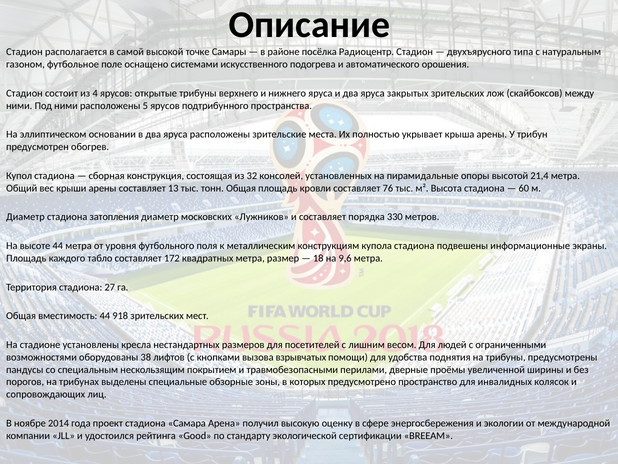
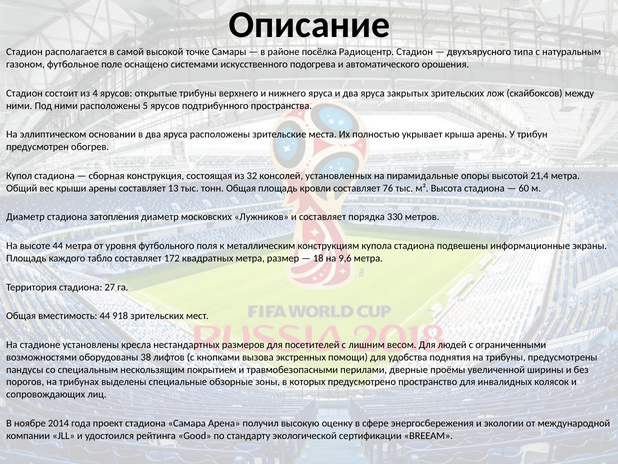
взрывчатых: взрывчатых -> экстренных (301, 357)
